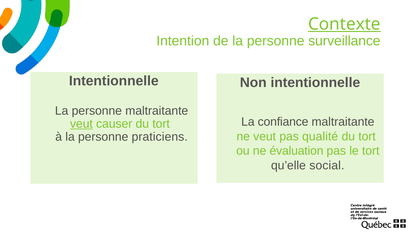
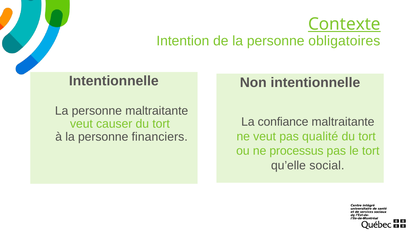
surveillance: surveillance -> obligatoires (344, 41)
veut underline: present -> none (81, 124)
praticiens: praticiens -> financiers (160, 137)
évaluation: évaluation -> processus (297, 151)
